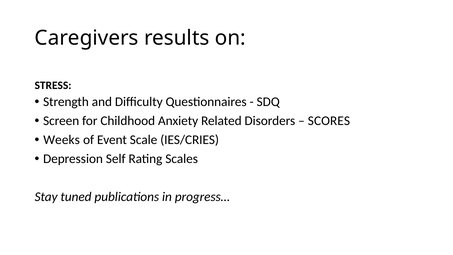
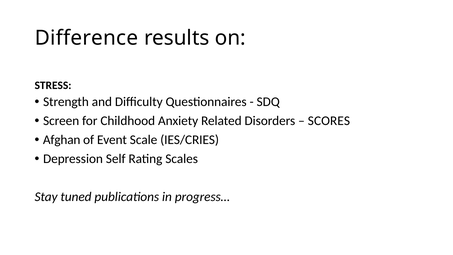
Caregivers: Caregivers -> Difference (87, 38)
Weeks: Weeks -> Afghan (62, 140)
